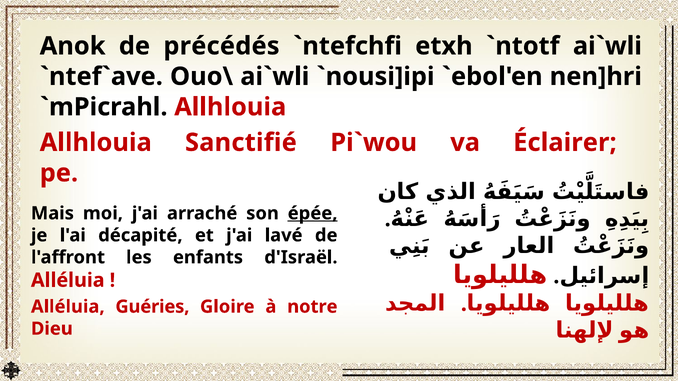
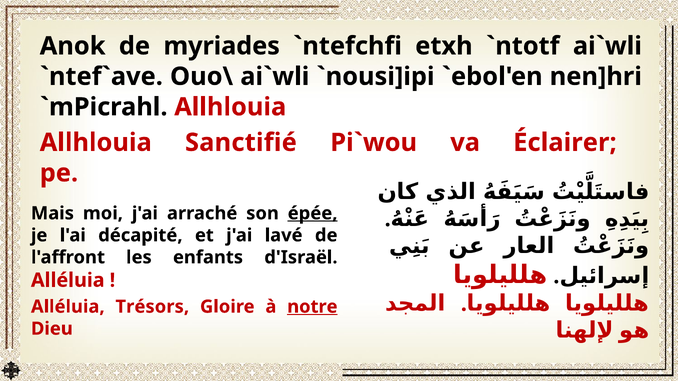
précédés: précédés -> myriades (222, 46)
Guéries: Guéries -> Trésors (152, 307)
notre underline: none -> present (312, 307)
